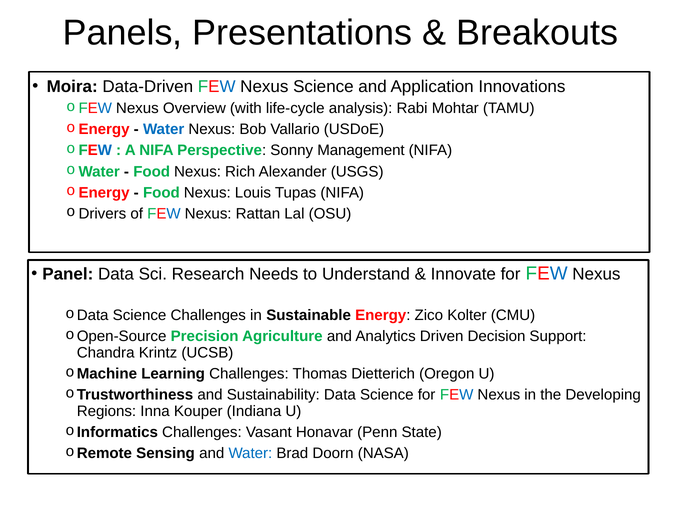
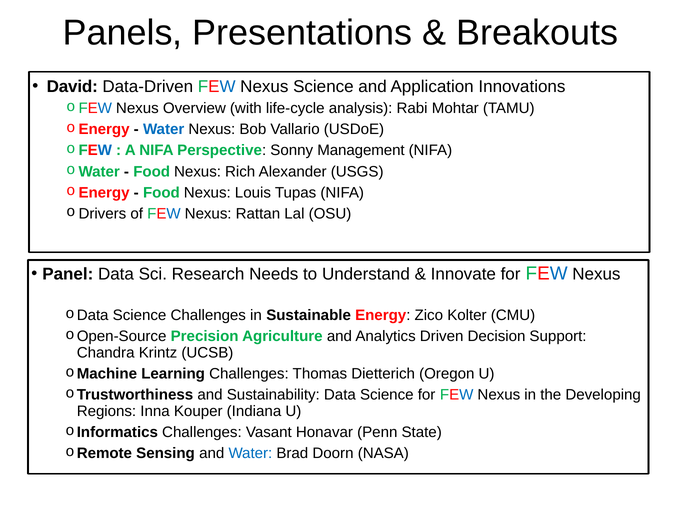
Moira: Moira -> David (72, 86)
